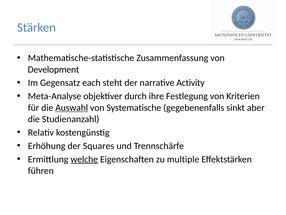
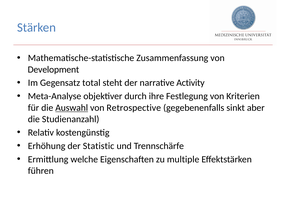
each: each -> total (91, 83)
Systematische: Systematische -> Retrospective (134, 107)
Squares: Squares -> Statistic (99, 146)
welche underline: present -> none (84, 159)
